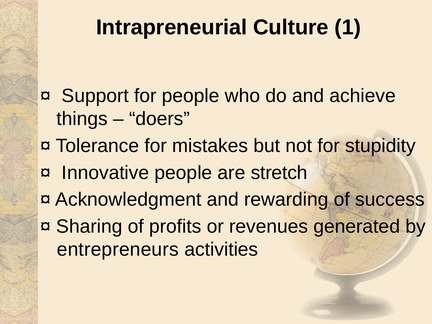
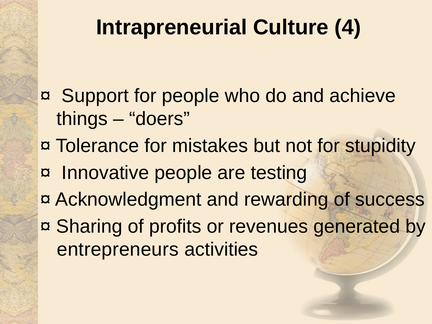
1: 1 -> 4 (348, 27)
stretch: stretch -> testing (279, 173)
